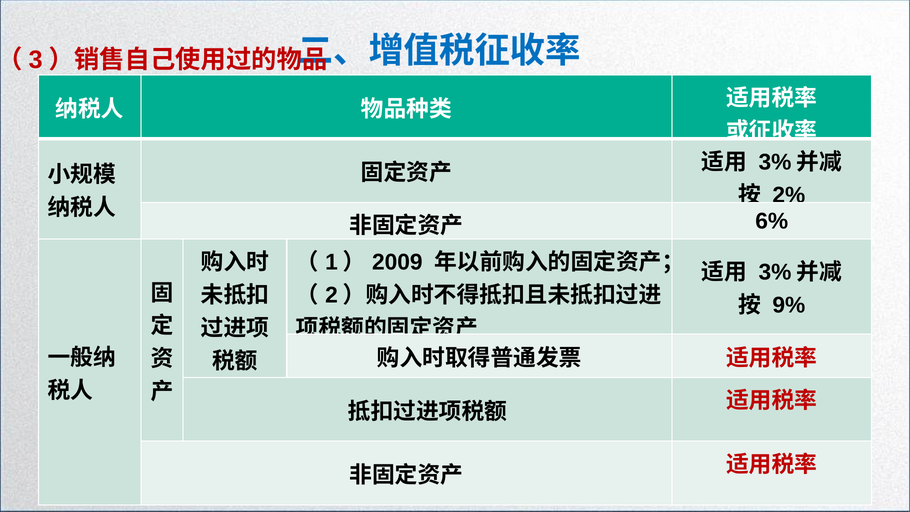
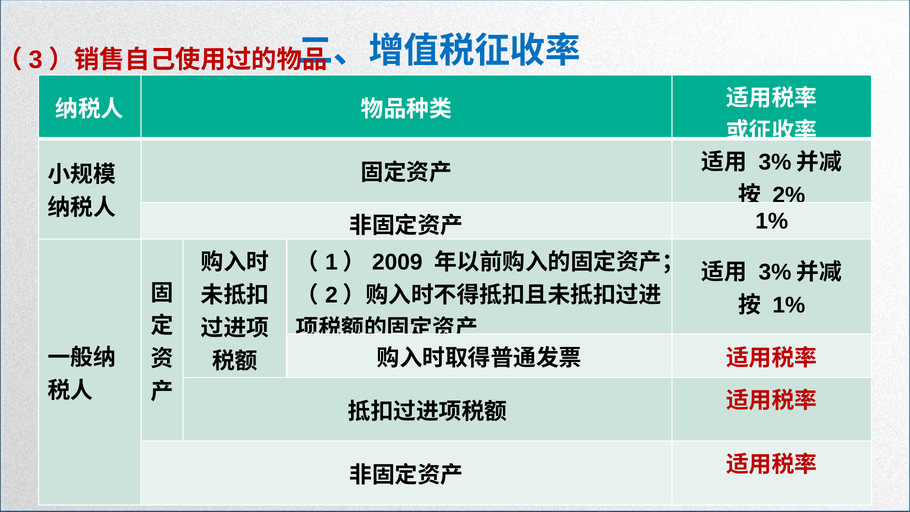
6%: 6% -> 1% (772, 221)
9%: 9% -> 1% (789, 305)
